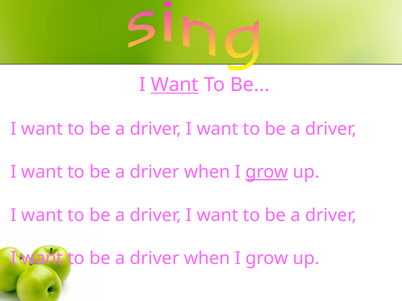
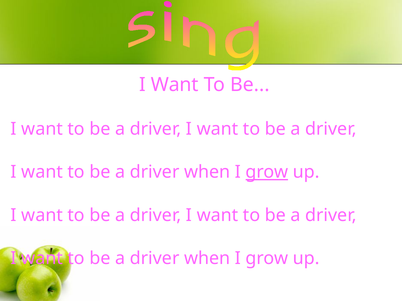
Want underline: present -> none (175, 85)
